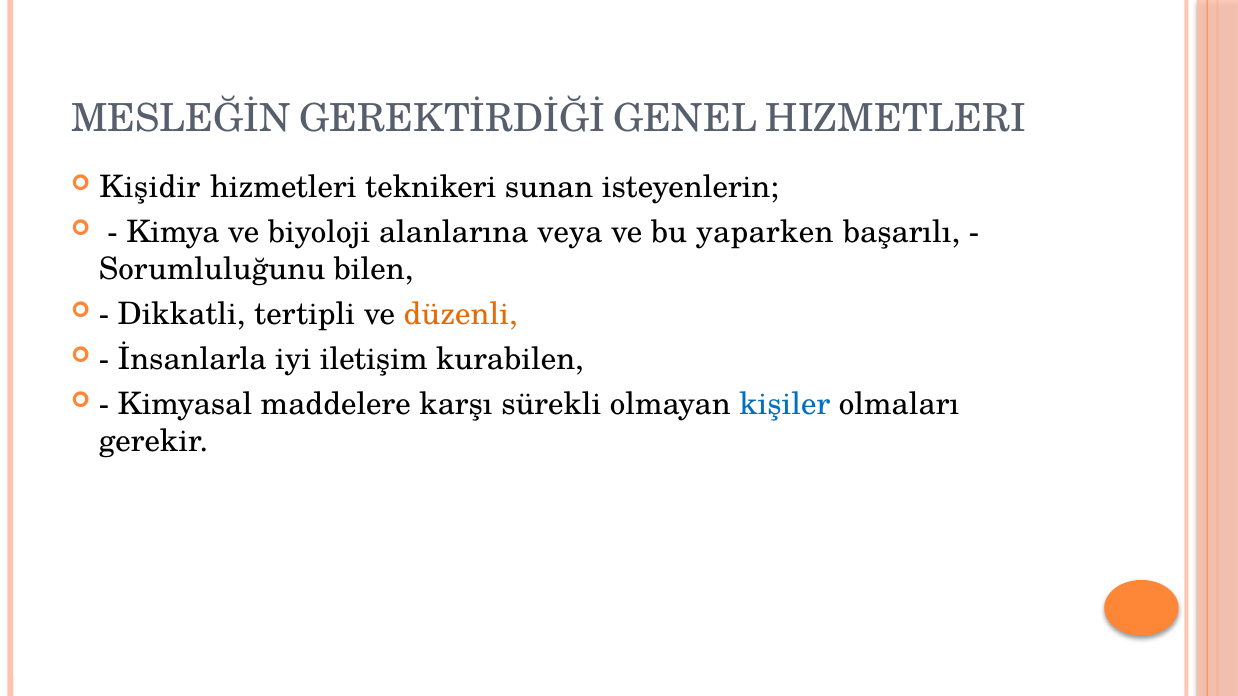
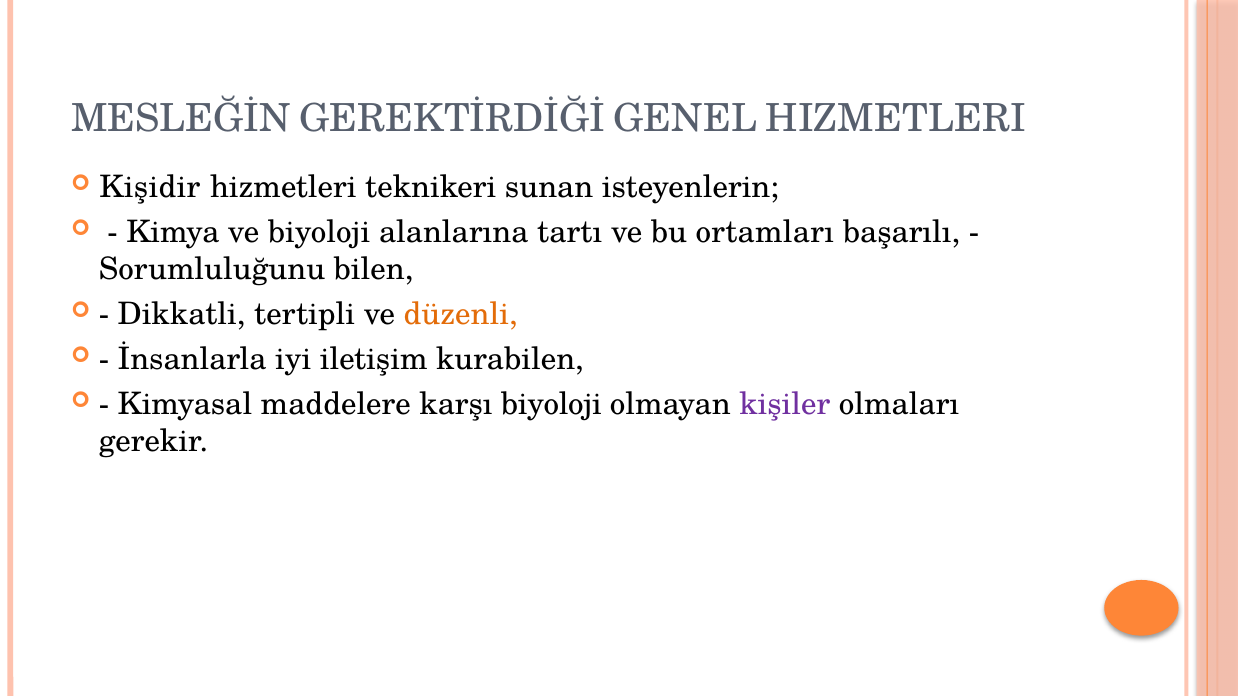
veya: veya -> tartı (570, 233)
yaparken: yaparken -> ortamları (765, 233)
karşı sürekli: sürekli -> biyoloji (551, 404)
kişiler colour: blue -> purple (785, 404)
